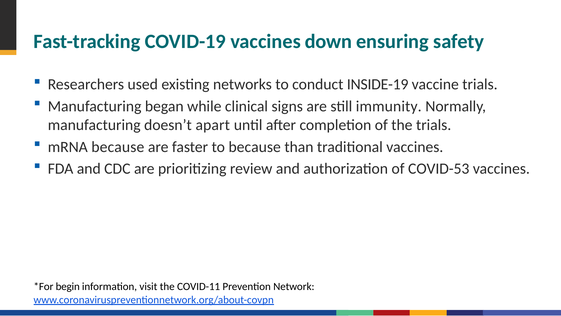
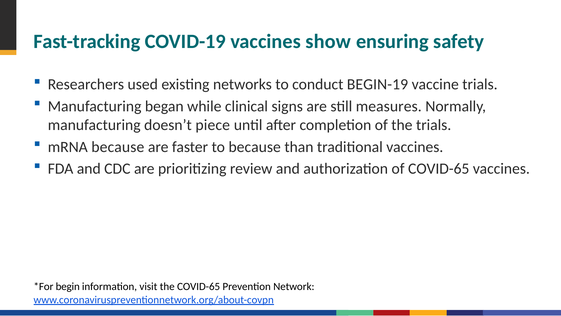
down: down -> show (328, 41)
INSIDE-19: INSIDE-19 -> BEGIN-19 (377, 84)
immunity: immunity -> measures (389, 106)
apart: apart -> piece (213, 125)
of COVID-53: COVID-53 -> COVID-65 (439, 169)
the COVID-11: COVID-11 -> COVID-65 (199, 286)
